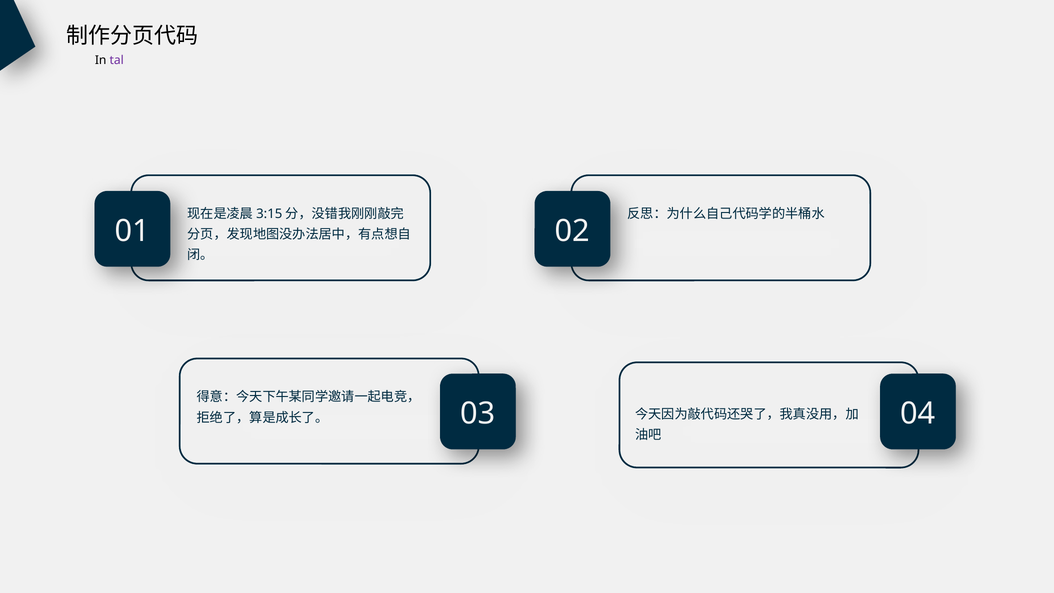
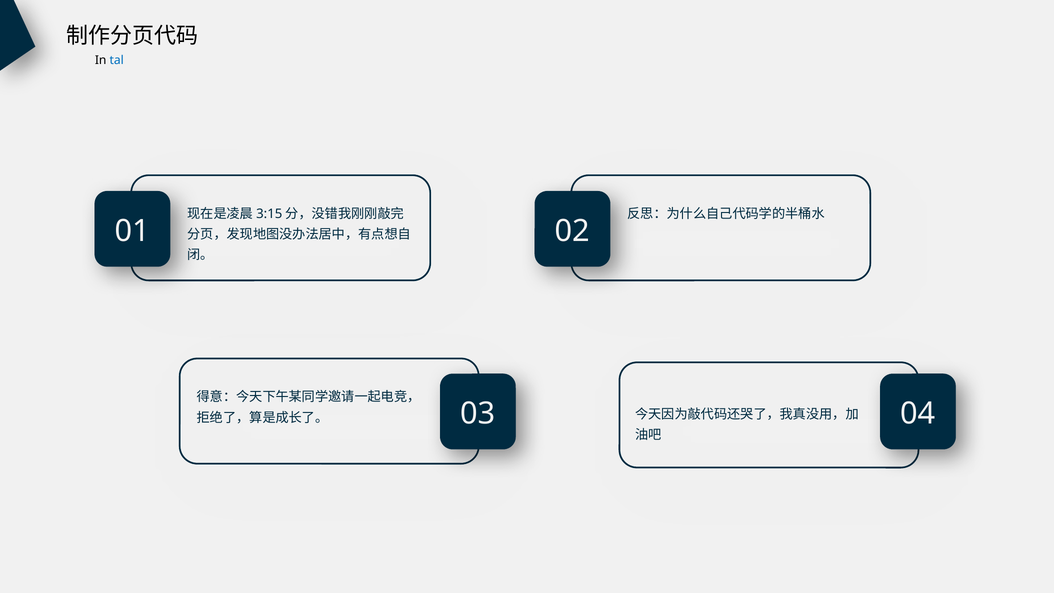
tal colour: purple -> blue (117, 60)
